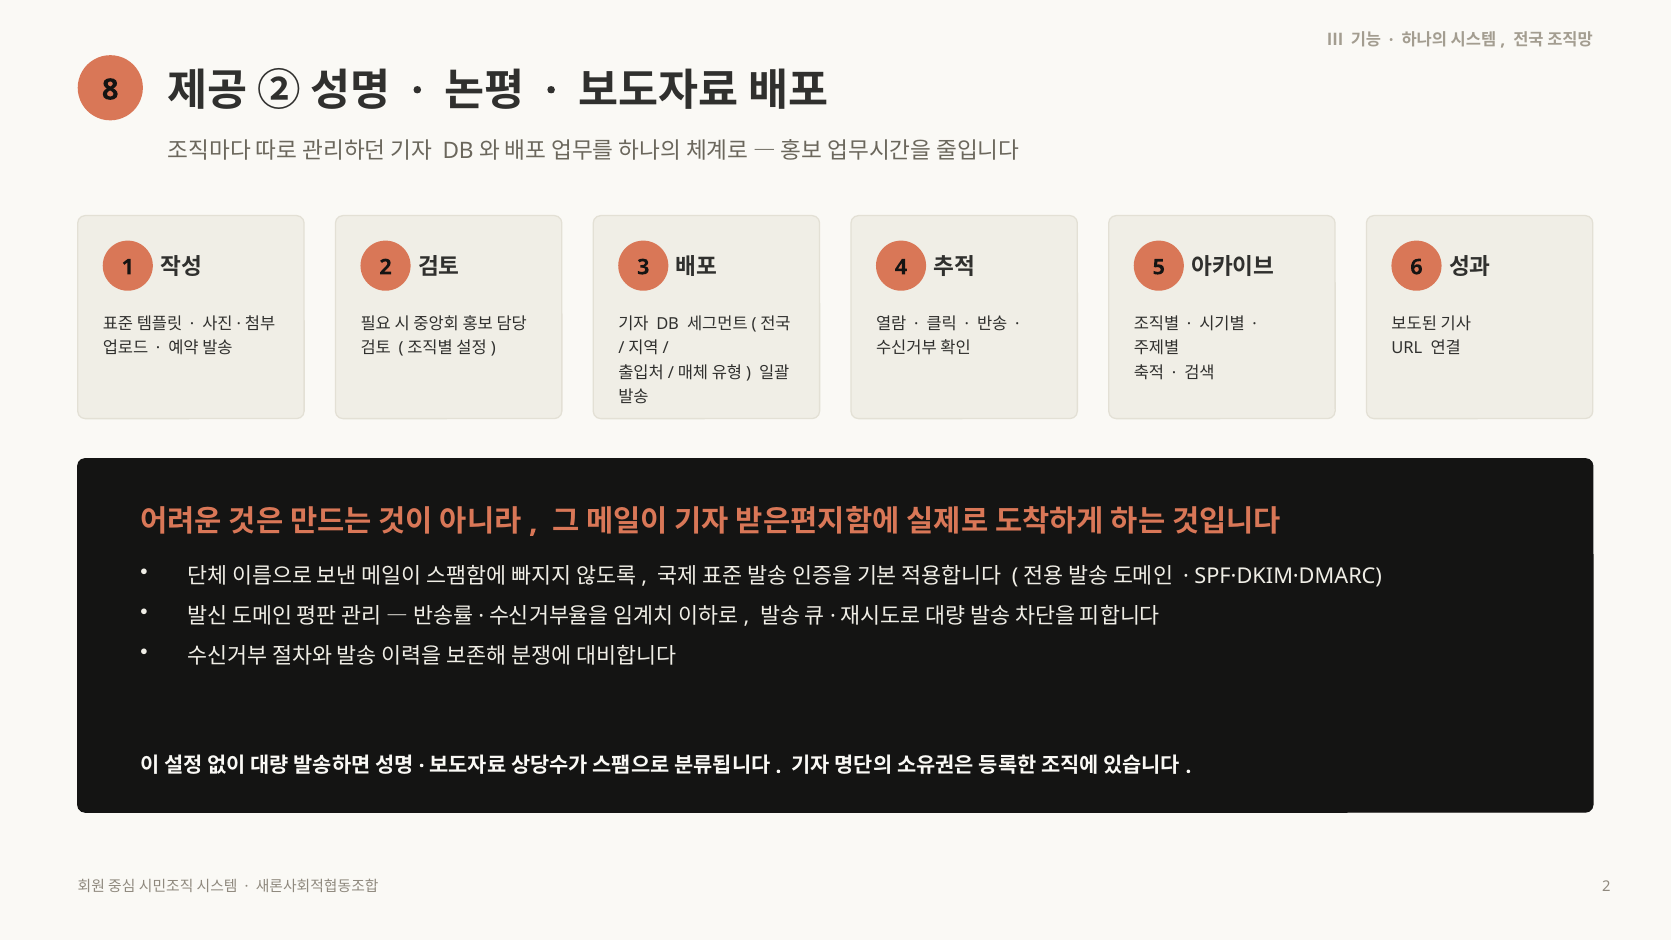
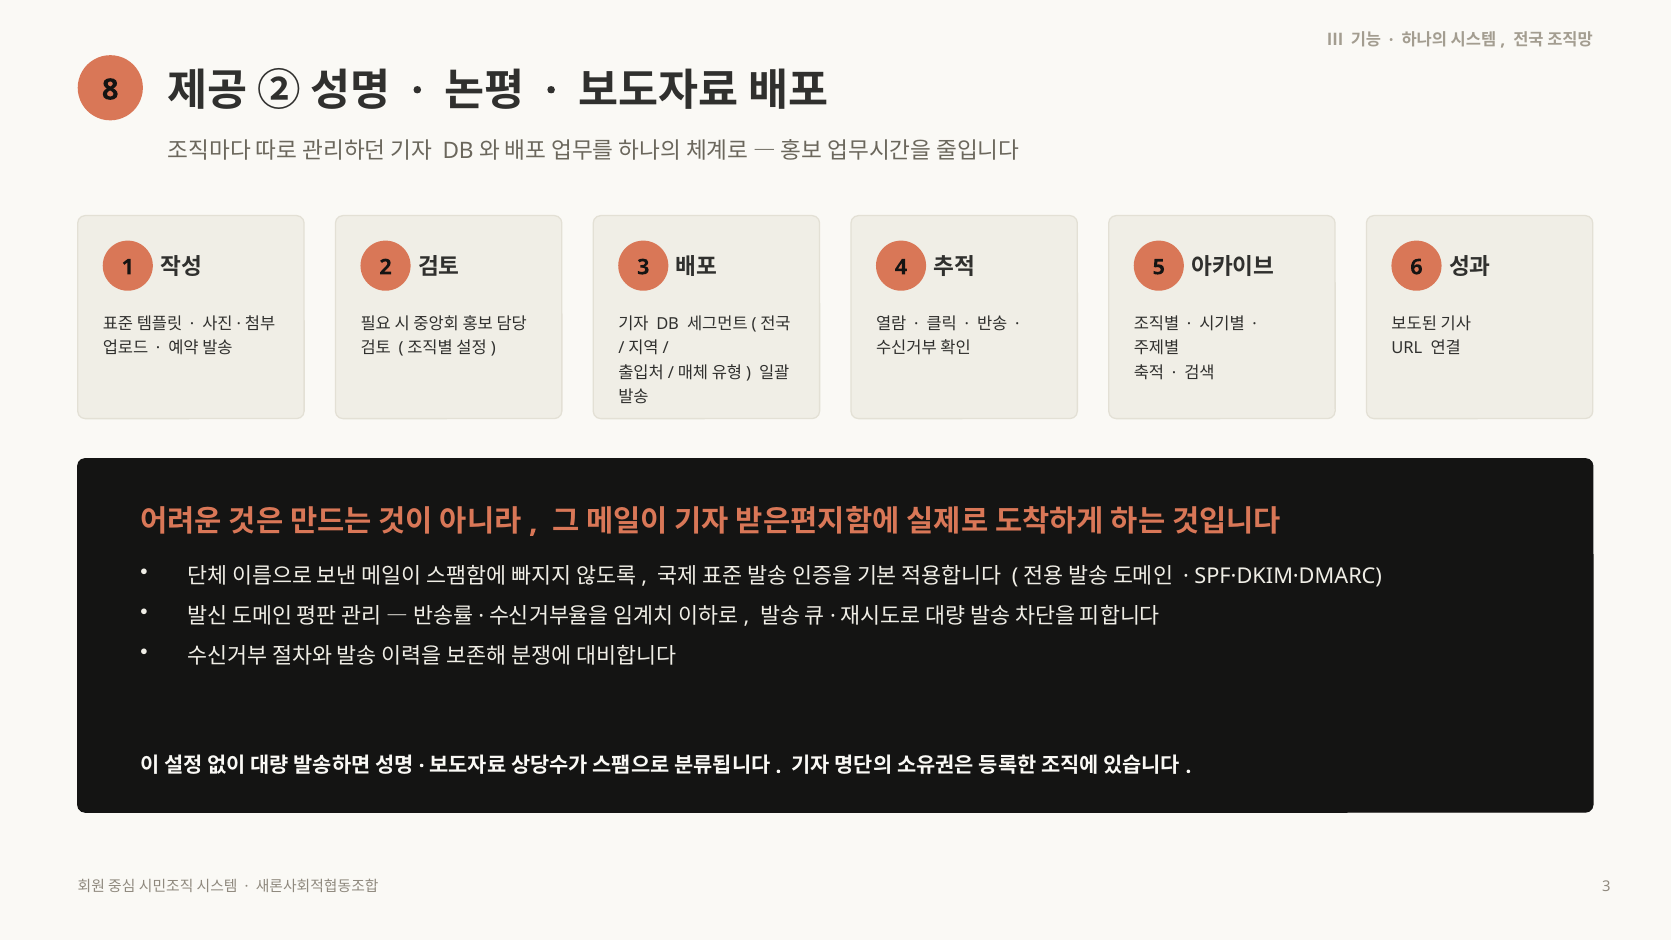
2: 2 -> 3 (1606, 887)
